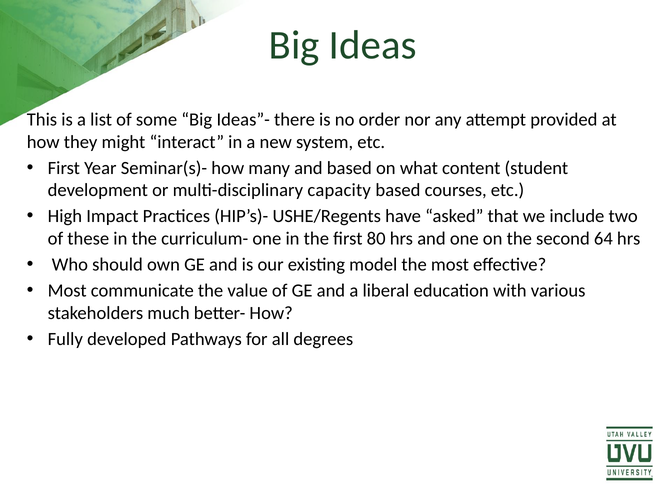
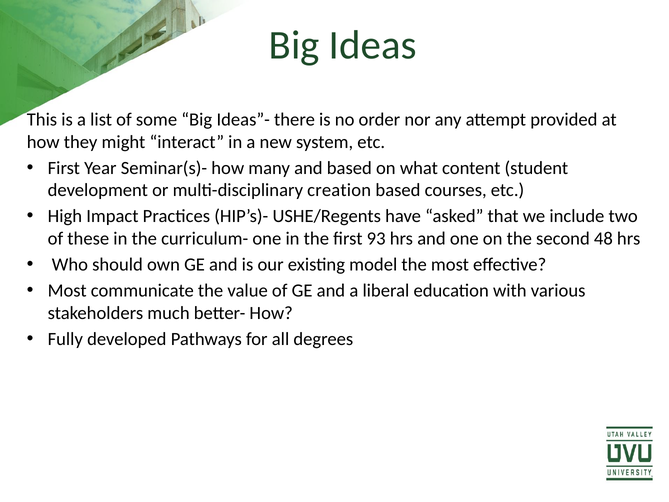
capacity: capacity -> creation (339, 190)
80: 80 -> 93 (376, 239)
64: 64 -> 48 (603, 239)
